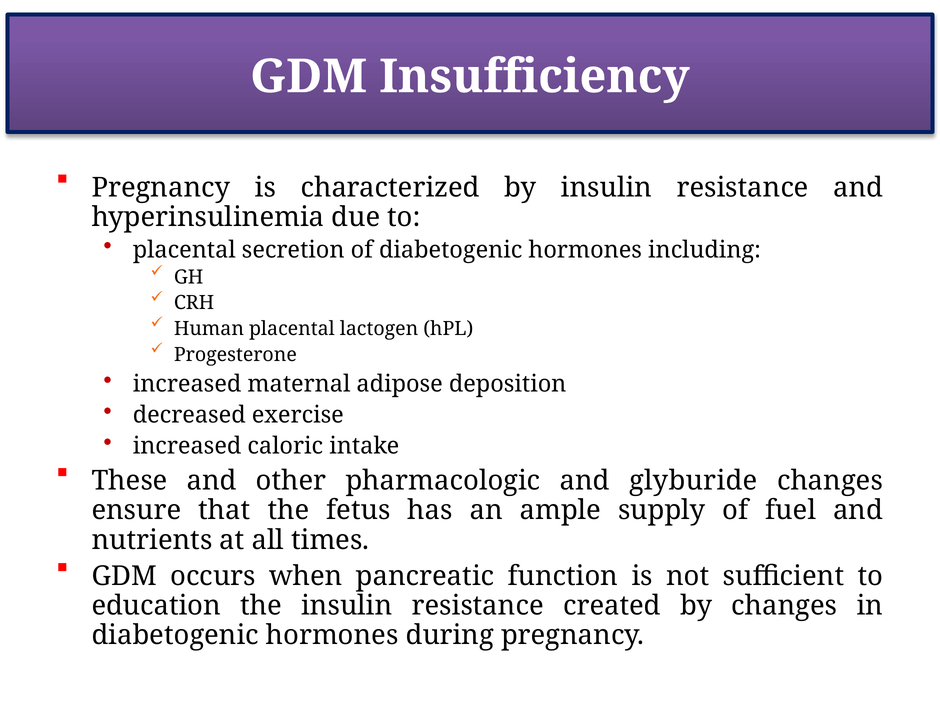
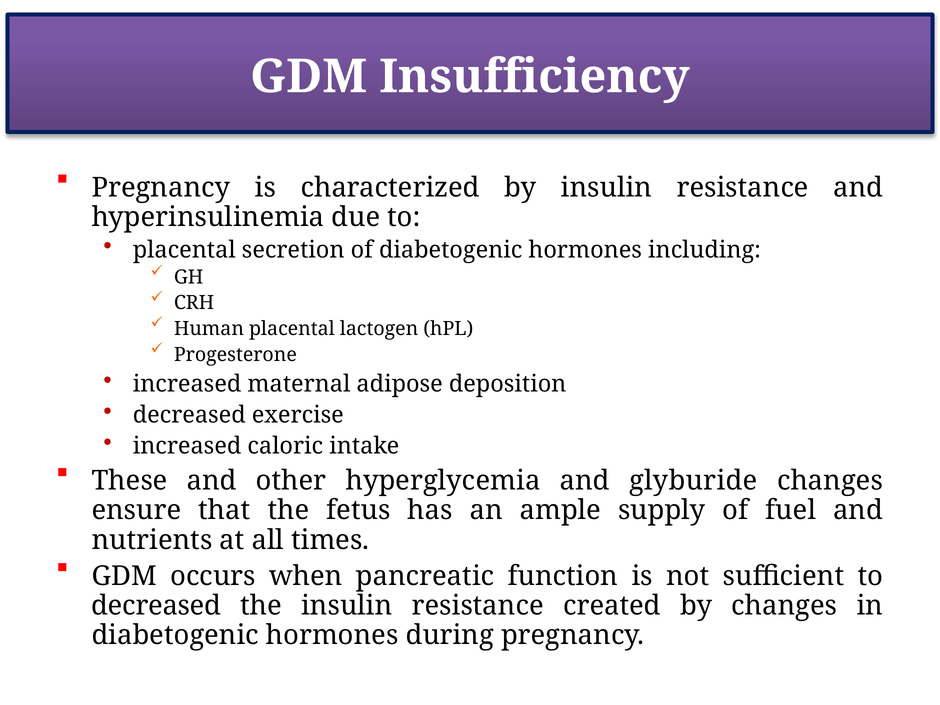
pharmacologic: pharmacologic -> hyperglycemia (443, 481)
education: education -> decreased (156, 606)
